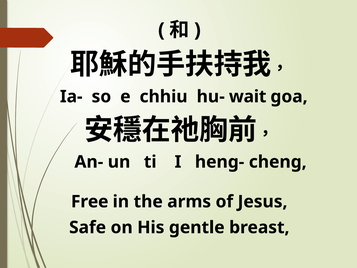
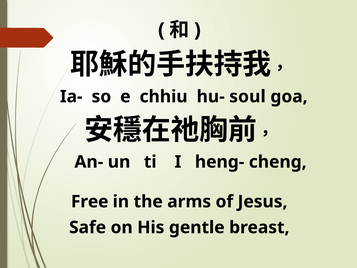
wait: wait -> soul (247, 96)
